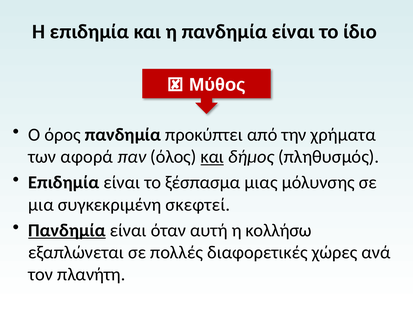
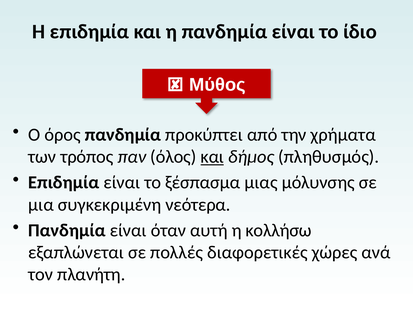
αφορά: αφορά -> τρόπος (87, 157)
σκεφτεί: σκεφτεί -> νεότερα (198, 204)
Πανδημία underline: present -> none (67, 230)
